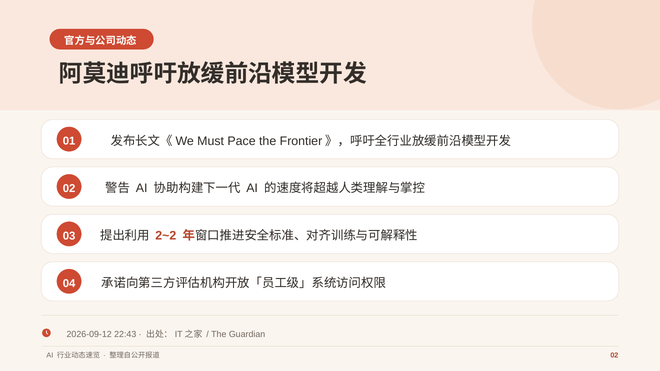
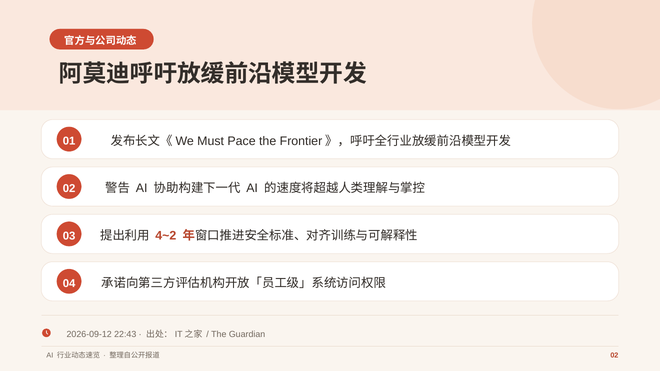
2~2: 2~2 -> 4~2 (166, 236)
